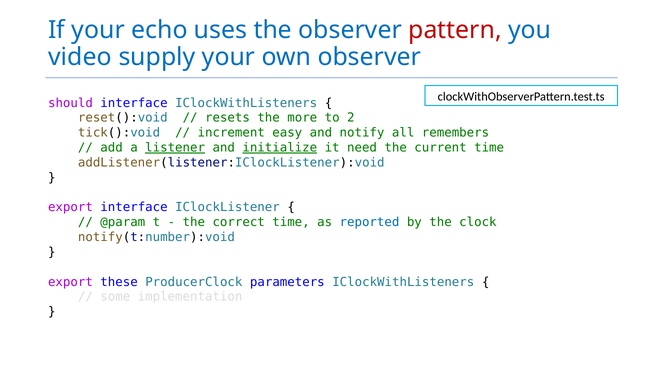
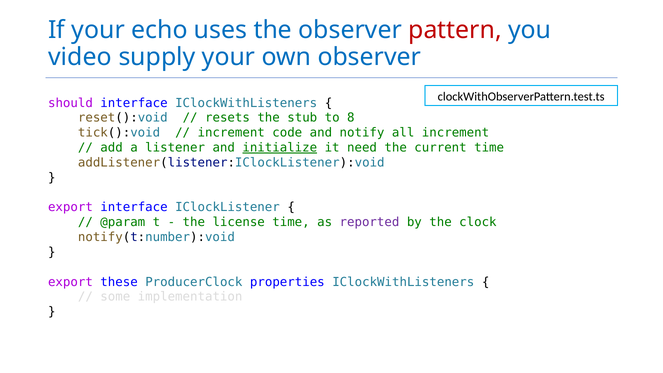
more: more -> stub (302, 118)
2: 2 -> 8 (351, 118)
easy: easy -> code (287, 133)
all remembers: remembers -> increment (455, 133)
listener underline: present -> none (175, 148)
correct: correct -> license (239, 222)
reported colour: blue -> purple (369, 222)
parameters: parameters -> properties (287, 282)
